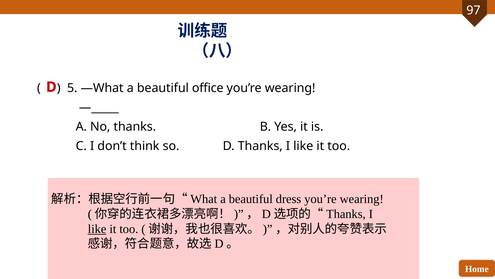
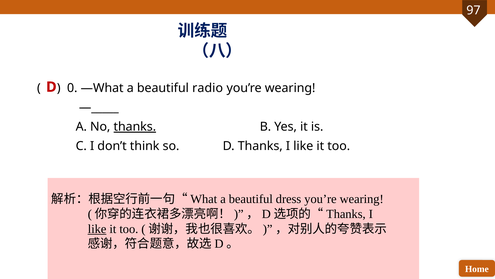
5: 5 -> 0 (72, 88)
office: office -> radio (208, 88)
thanks underline: none -> present (135, 127)
